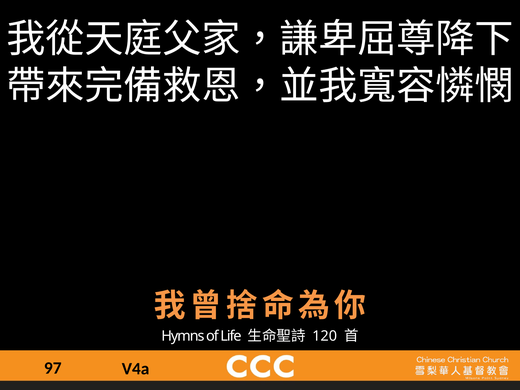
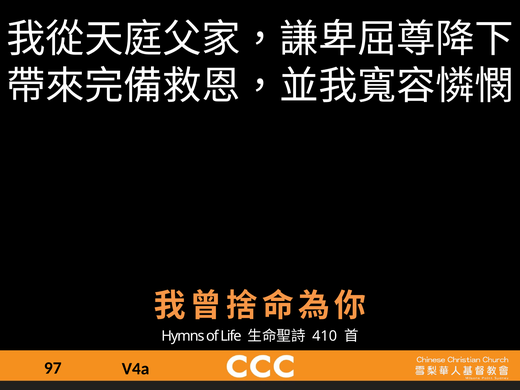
120: 120 -> 410 (325, 336)
